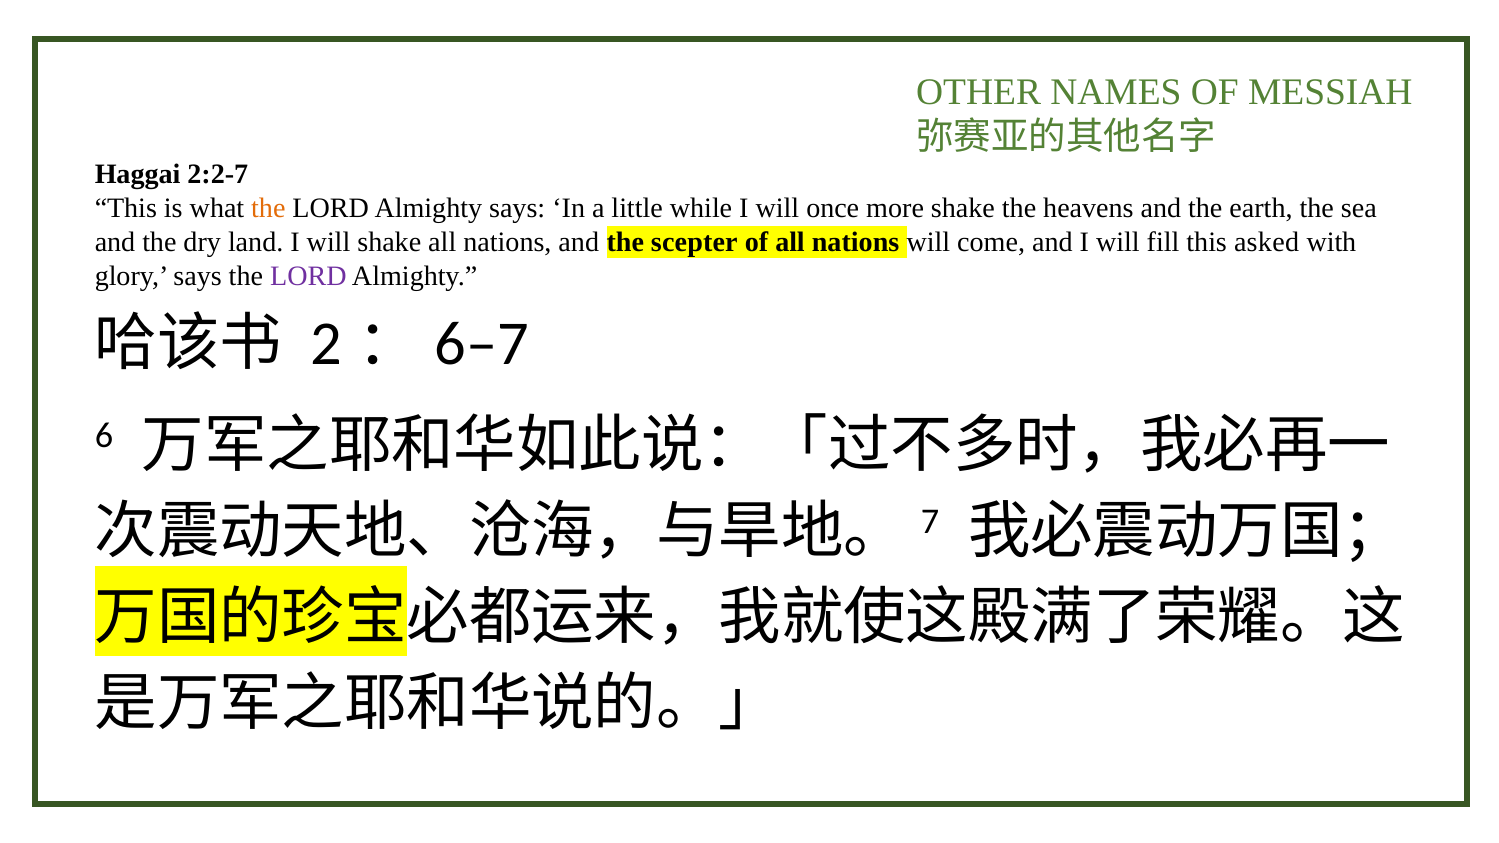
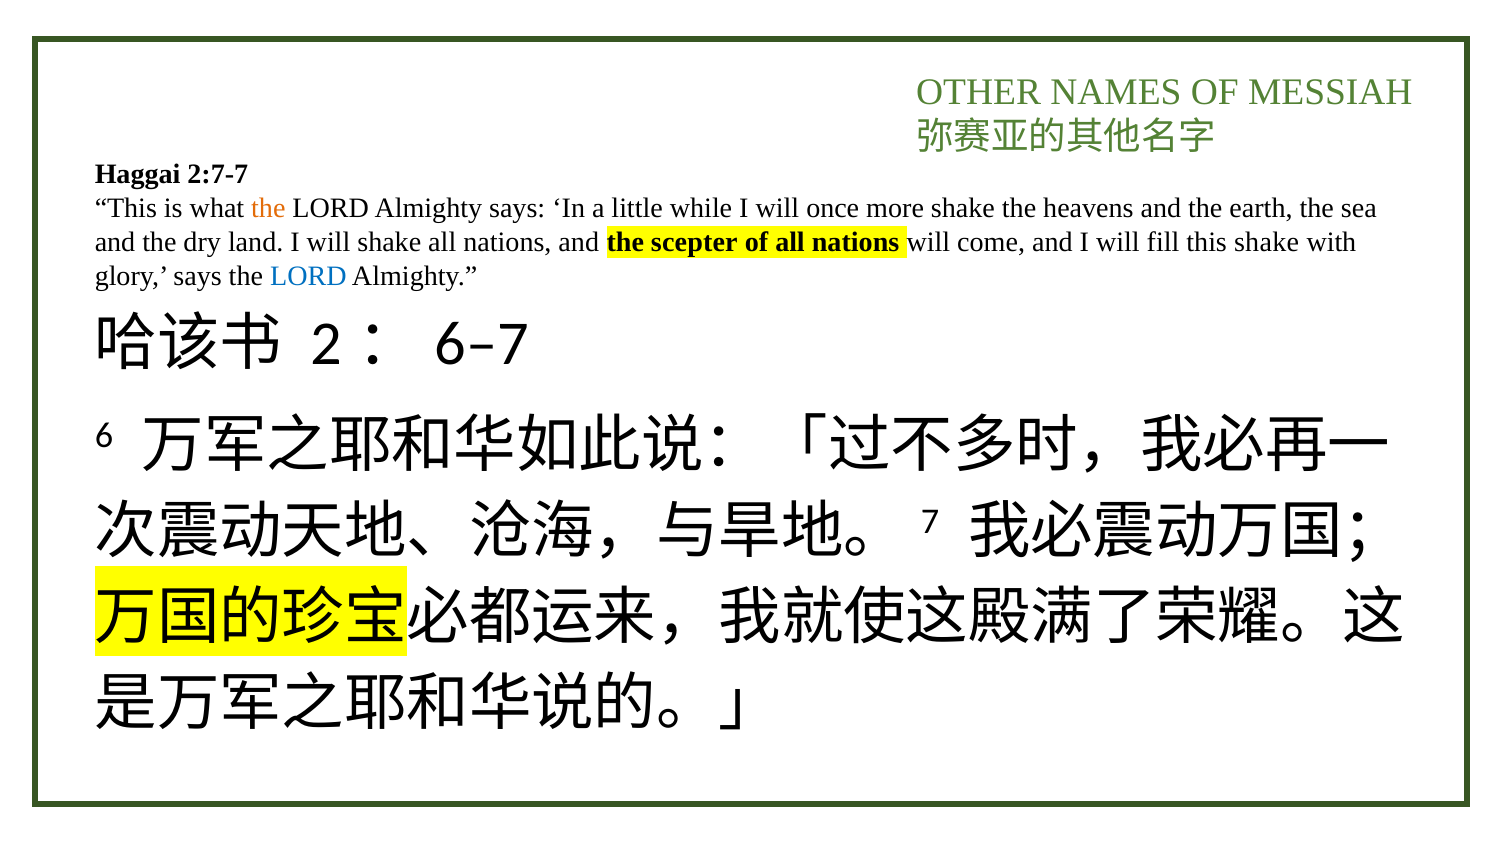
2:2-7: 2:2-7 -> 2:7-7 (218, 175)
this asked: asked -> shake (1267, 242)
LORD colour: purple -> blue (308, 276)
